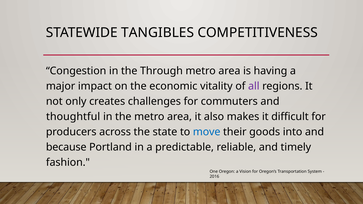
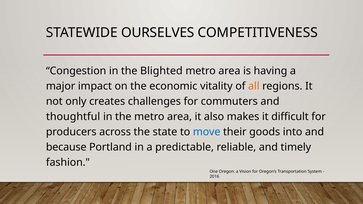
TANGIBLES: TANGIBLES -> OURSELVES (158, 33)
Through: Through -> Blighted (161, 71)
all colour: purple -> orange (254, 86)
